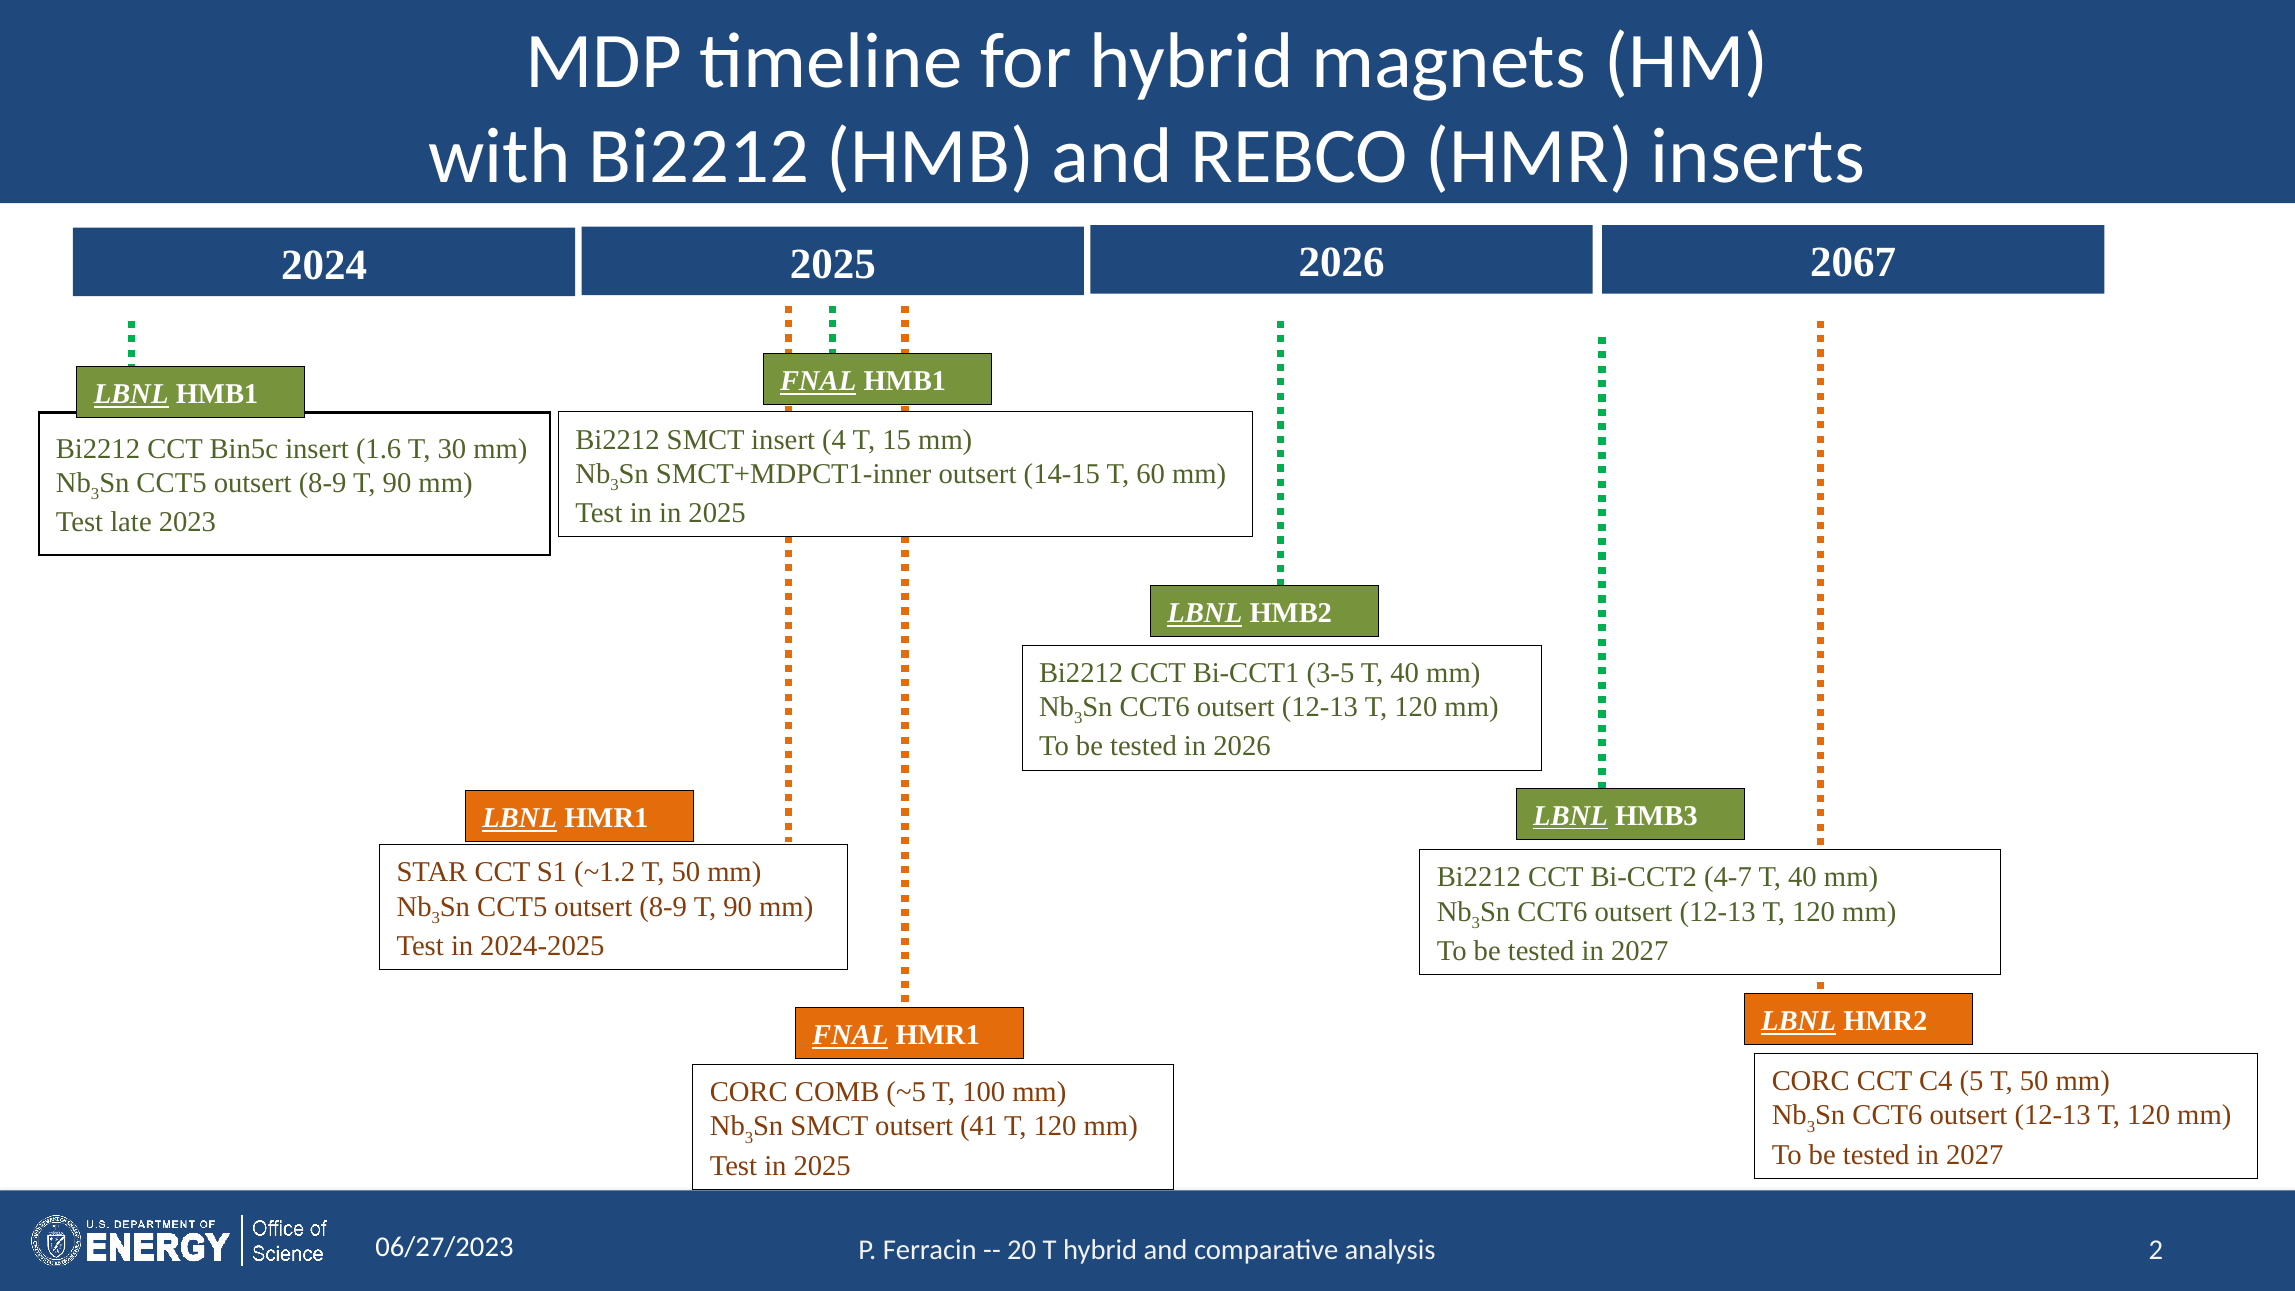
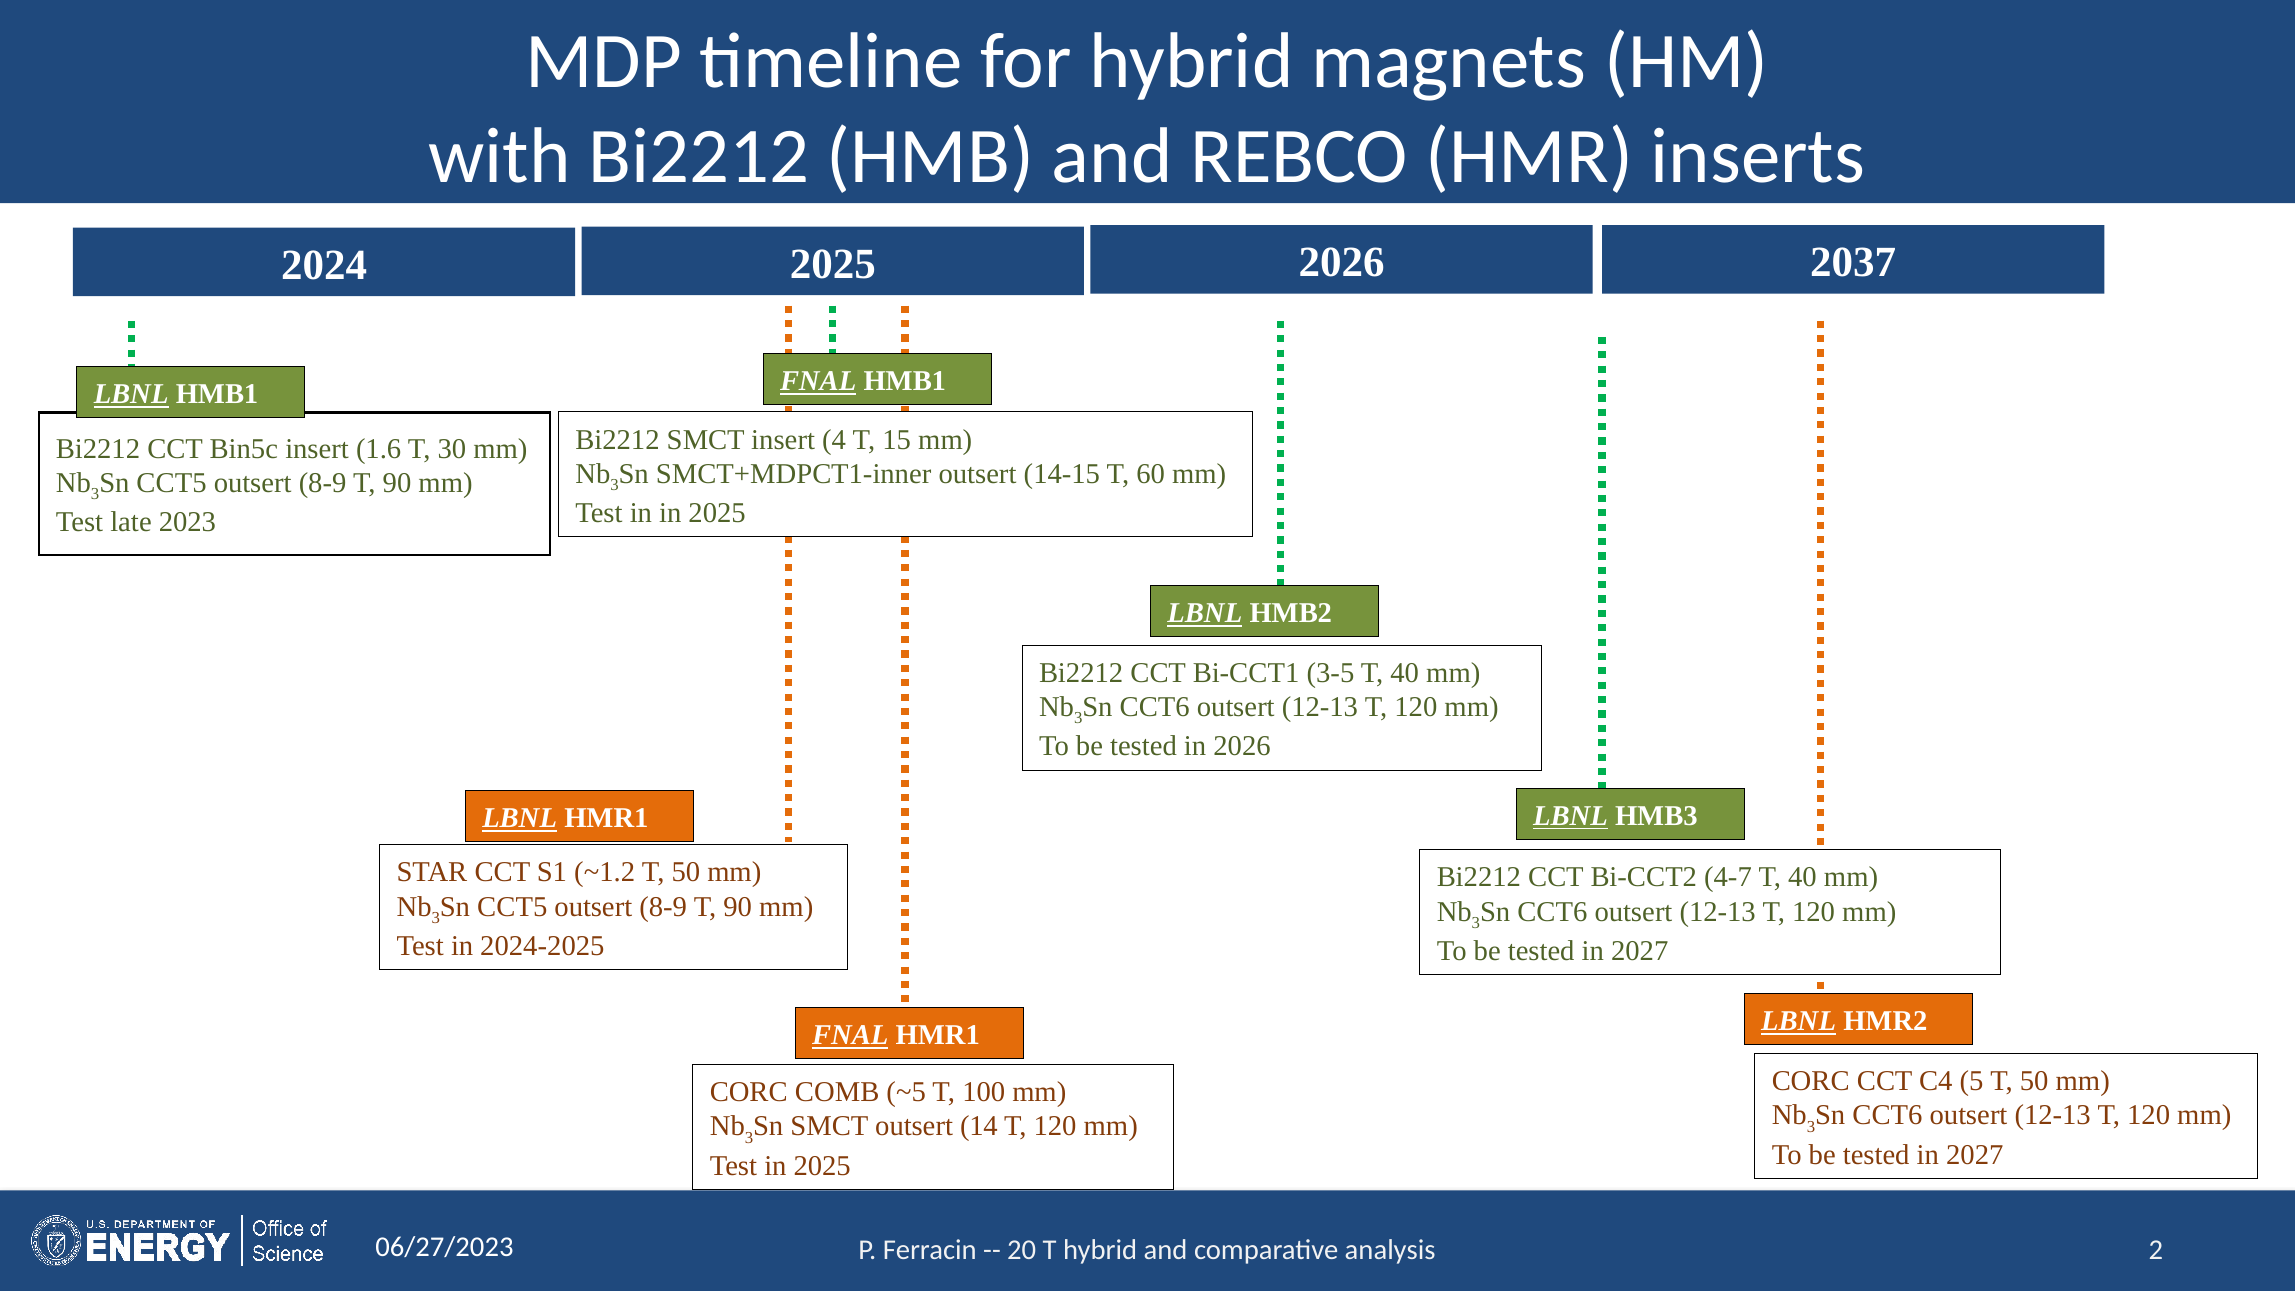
2067: 2067 -> 2037 (1853, 262)
41: 41 -> 14 (979, 1126)
